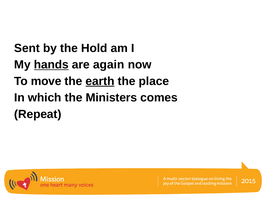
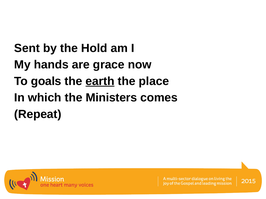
hands underline: present -> none (51, 65)
again: again -> grace (109, 65)
move: move -> goals (46, 81)
